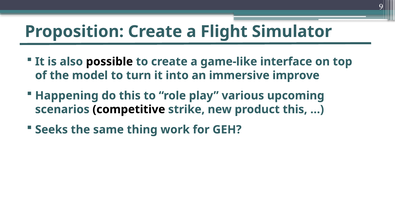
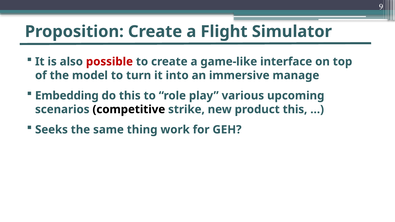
possible colour: black -> red (109, 62)
improve: improve -> manage (296, 75)
Happening: Happening -> Embedding (67, 96)
